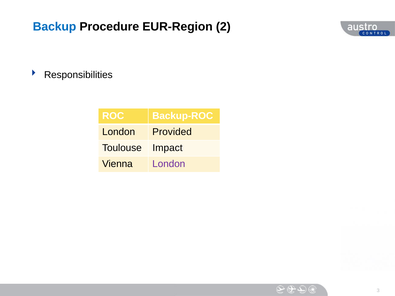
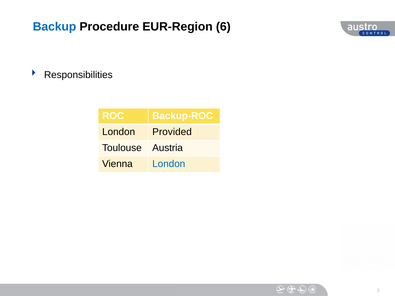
2: 2 -> 6 (223, 27)
Impact: Impact -> Austria (168, 148)
London colour: purple -> blue (169, 164)
